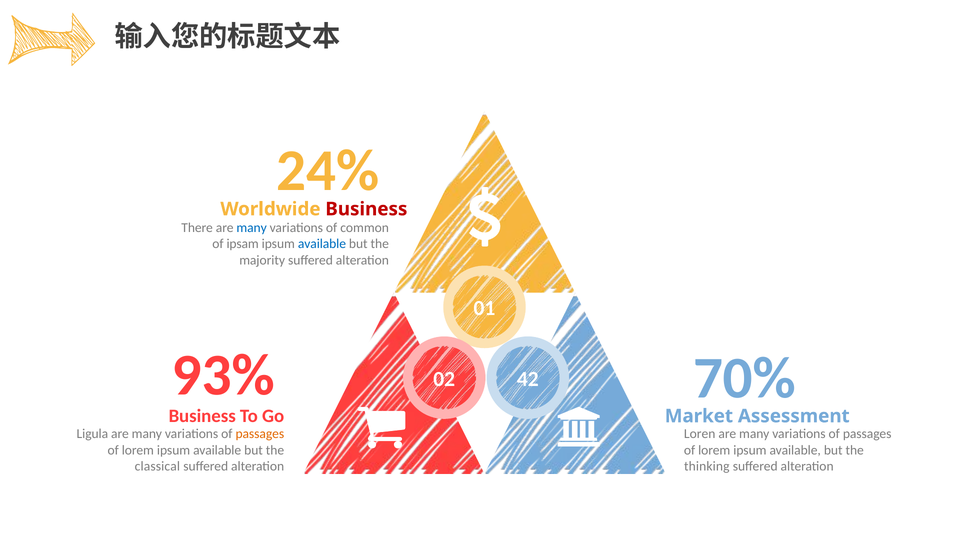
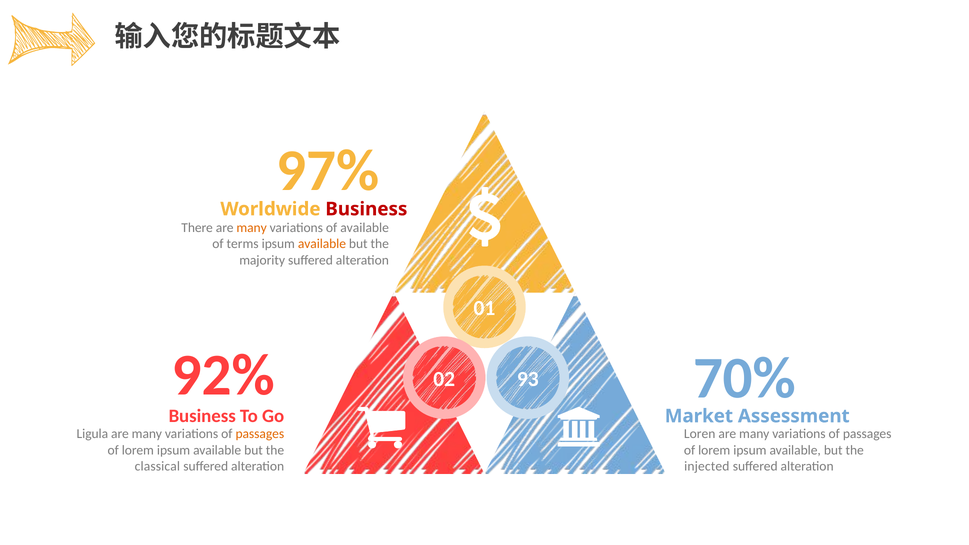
24%: 24% -> 97% (328, 171)
many colour: blue -> orange (252, 228)
of common: common -> available (365, 228)
ipsam: ipsam -> terms (243, 244)
available colour: blue -> orange (322, 244)
93%: 93% -> 92% (223, 375)
42: 42 -> 93 (528, 379)
thinking: thinking -> injected (707, 466)
